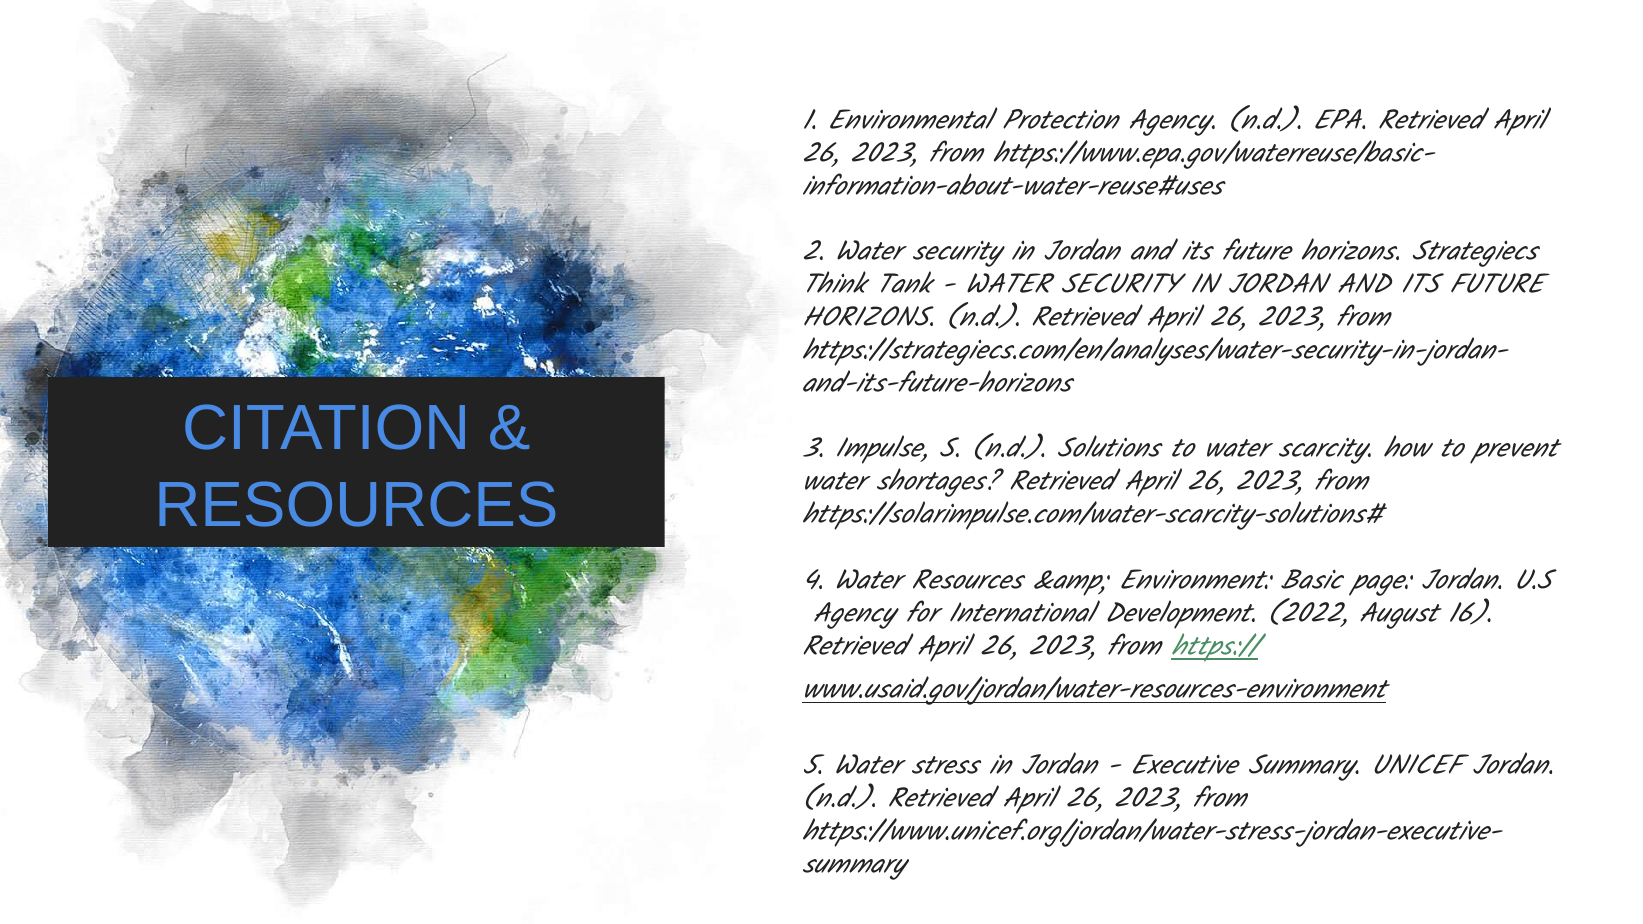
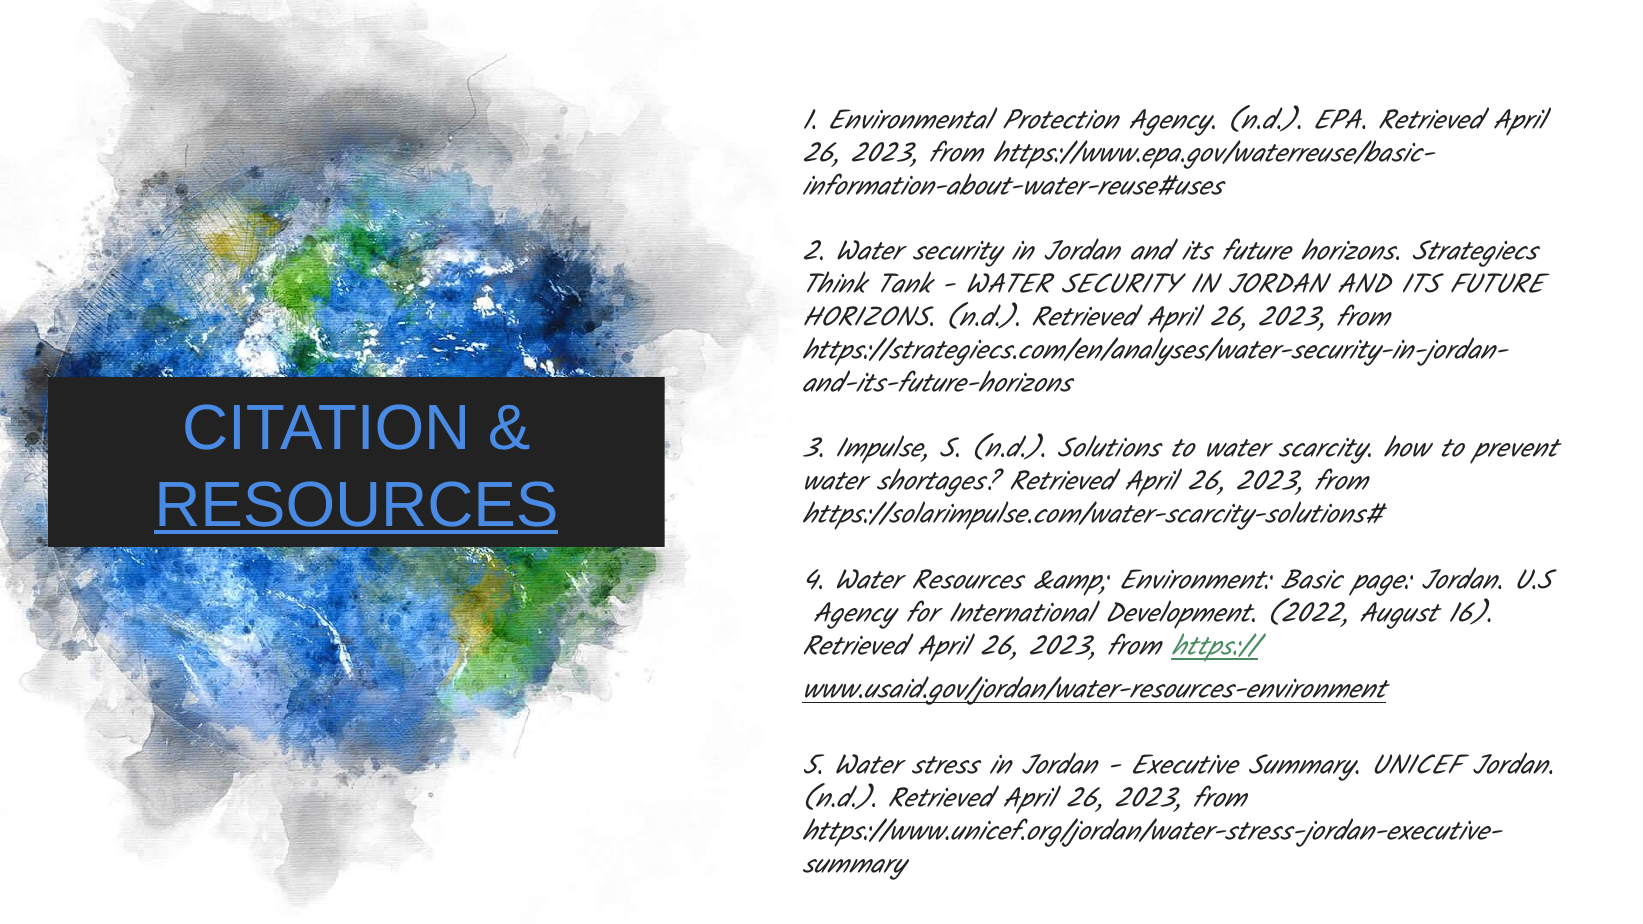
RESOURCES underline: none -> present (356, 505)
